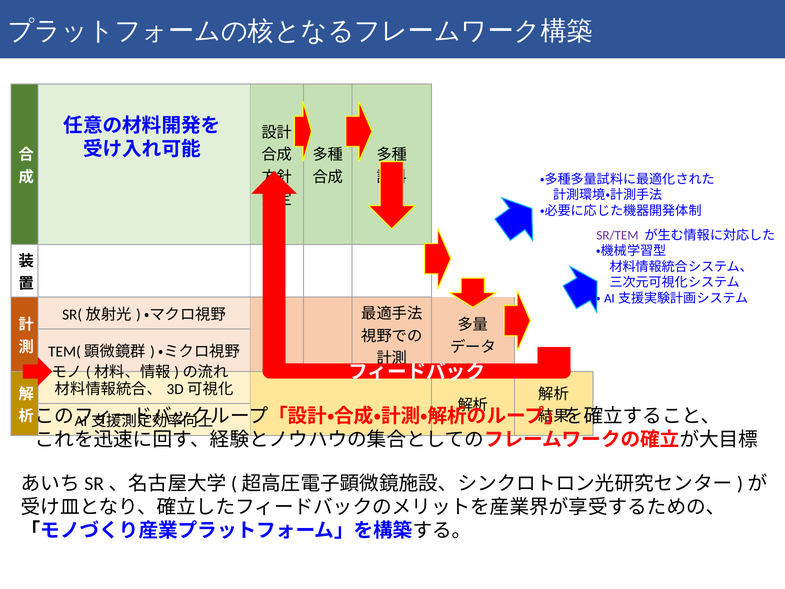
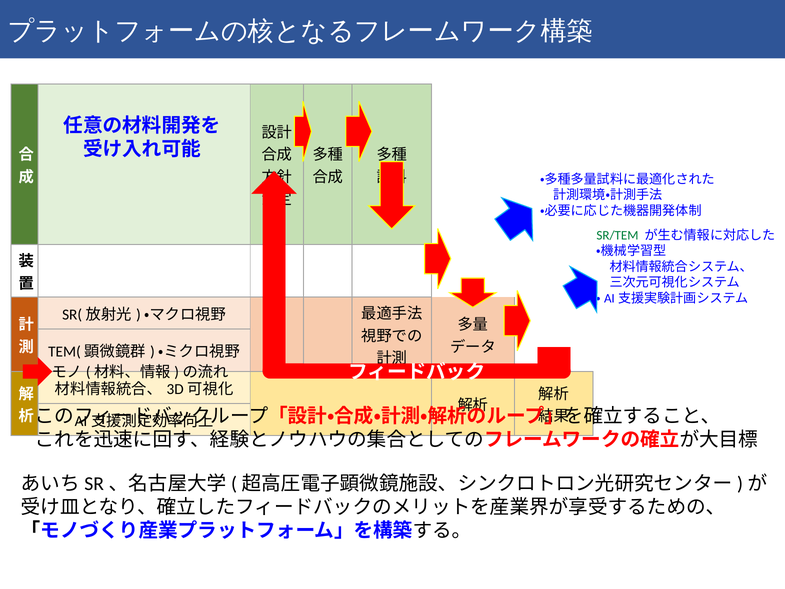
SR/TEM colour: purple -> green (617, 235)
